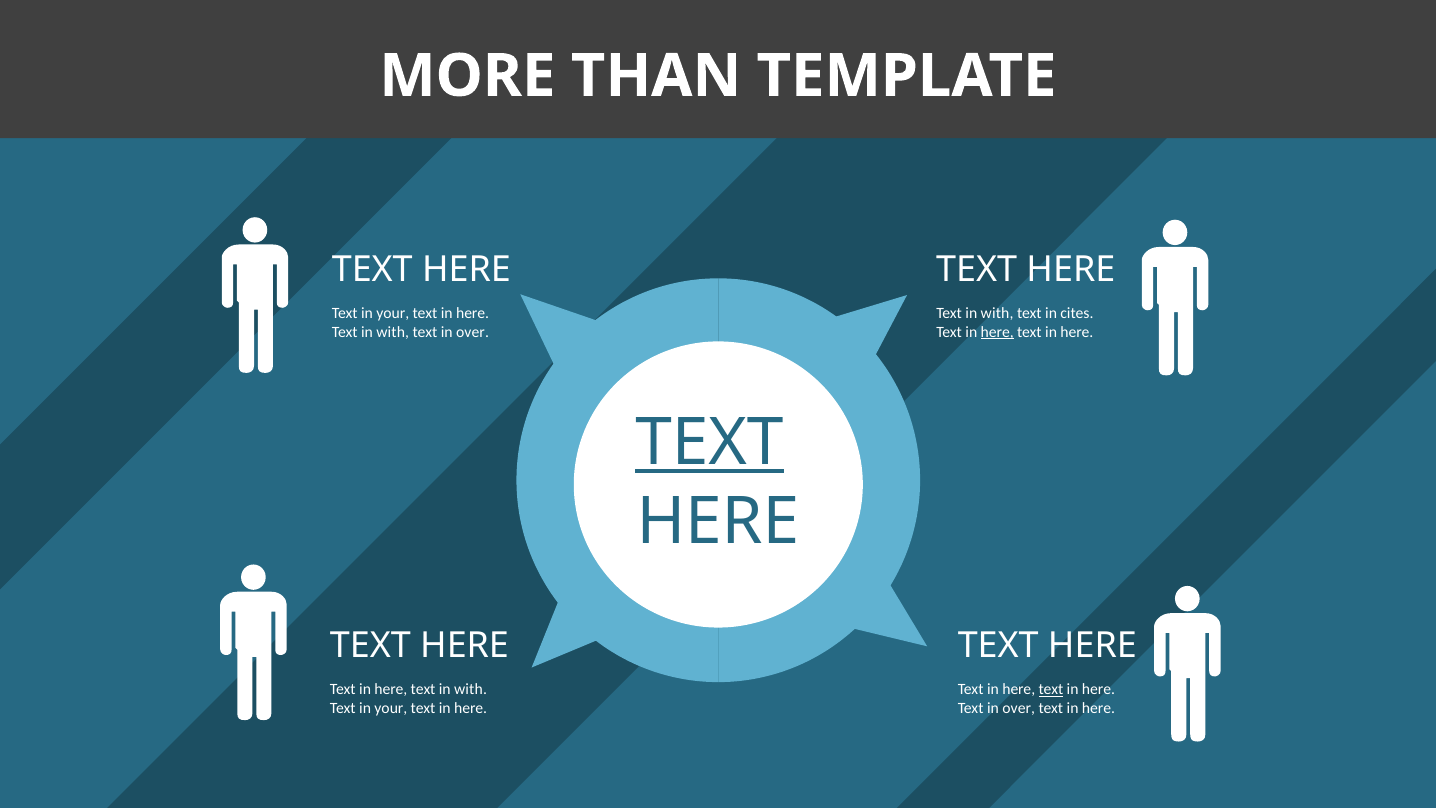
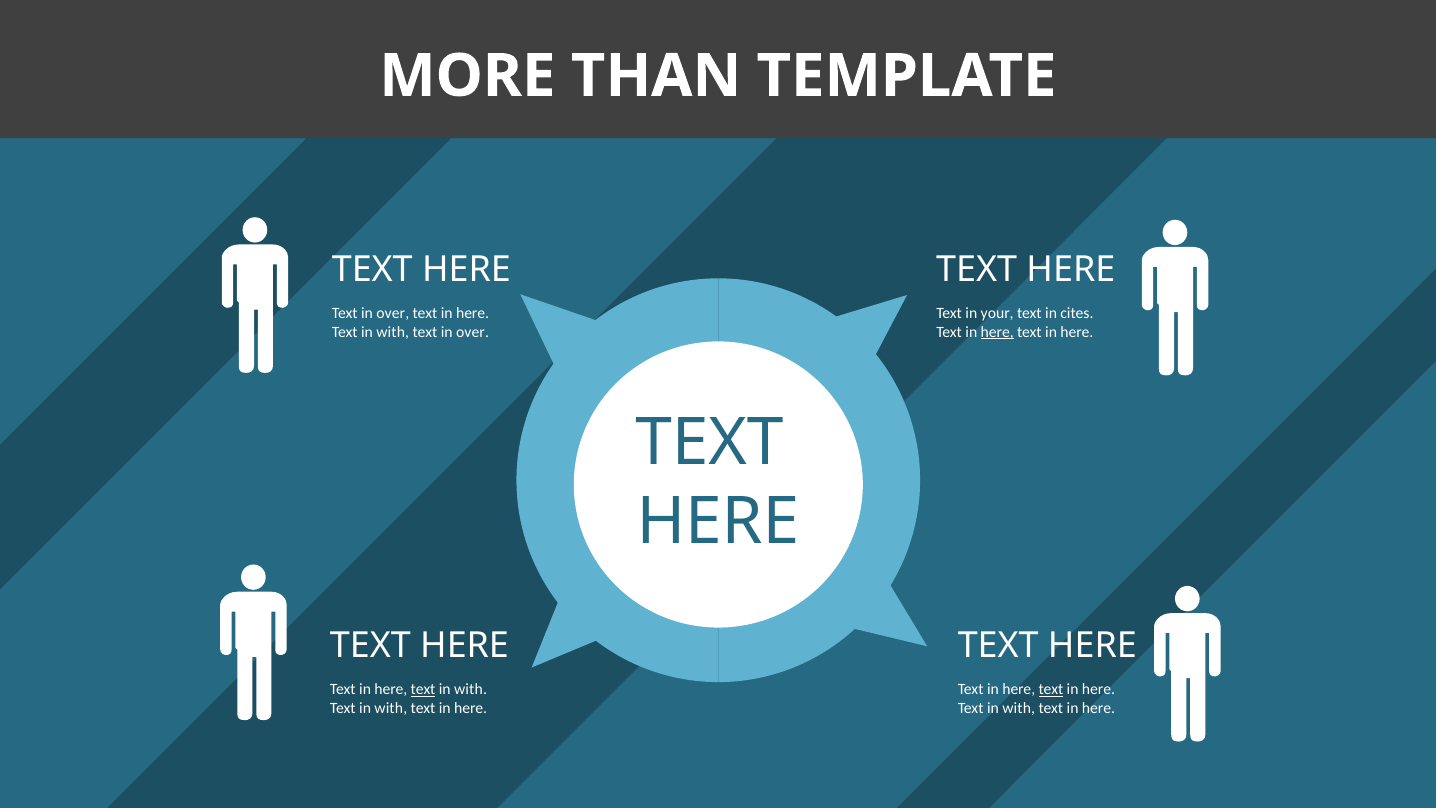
your: your -> over (393, 313)
with: with -> your (997, 313)
TEXT underline: present -> none (709, 443)
text underline: none -> present (423, 689)
your: your -> with (391, 708)
over: over -> with (1019, 708)
